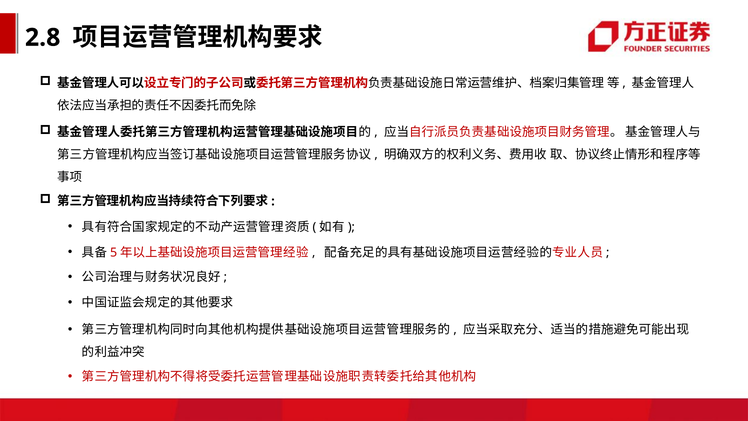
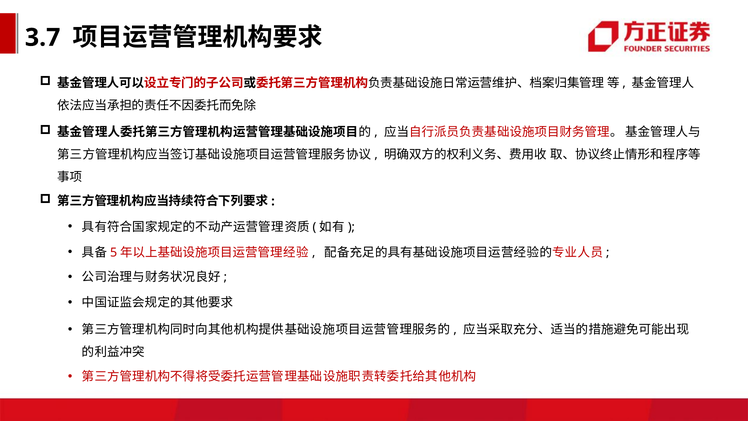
2.8: 2.8 -> 3.7 (43, 38)
